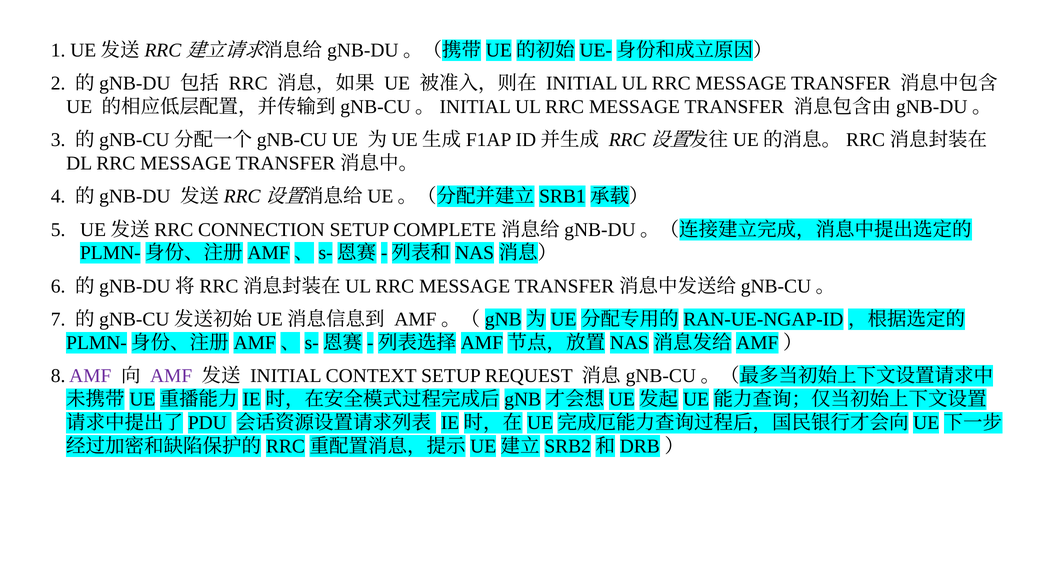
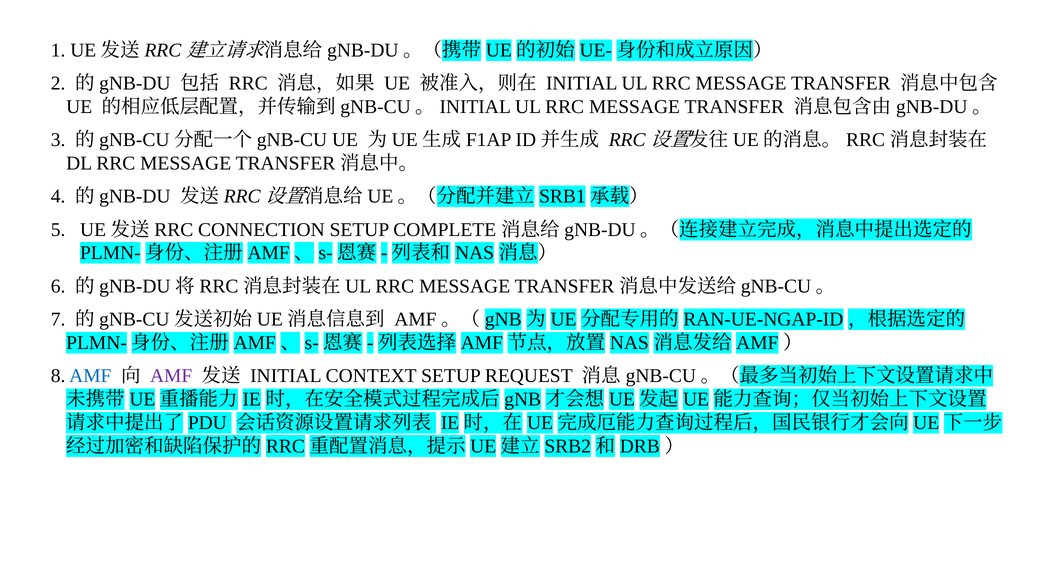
AMF colour: purple -> blue (90, 376)
